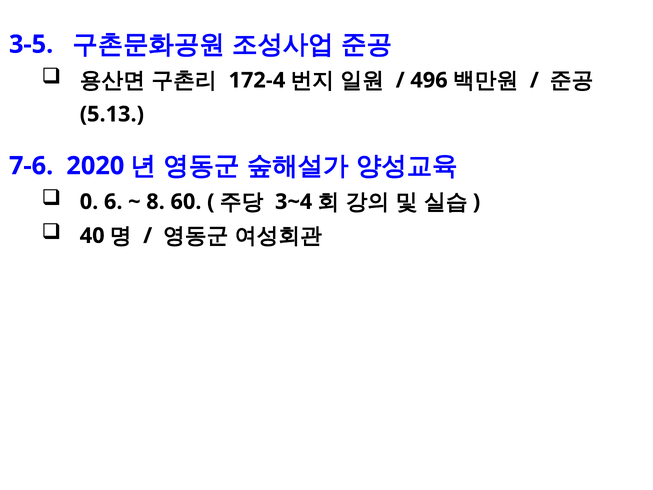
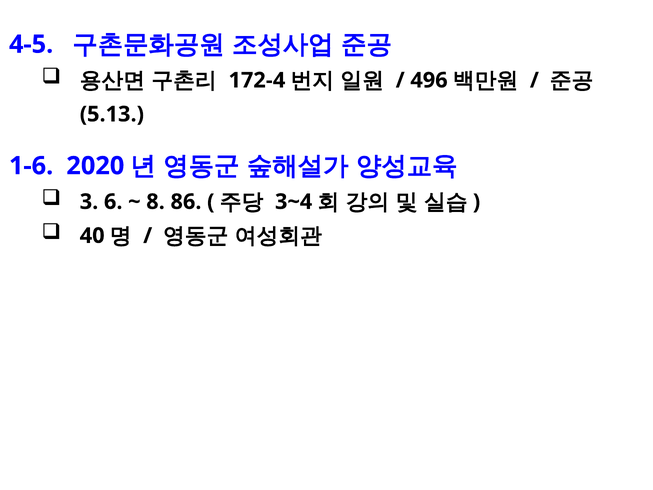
3-5: 3-5 -> 4-5 (31, 44)
7-6: 7-6 -> 1-6 (31, 166)
0: 0 -> 3 (89, 202)
60: 60 -> 86 (186, 202)
